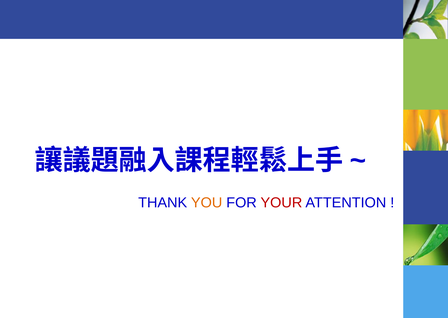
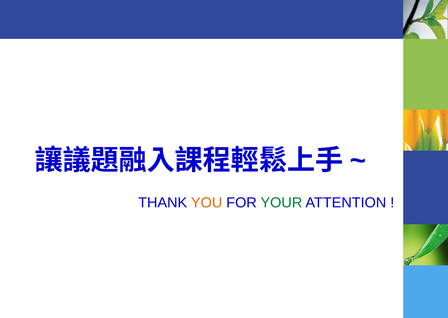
YOUR colour: red -> green (281, 203)
